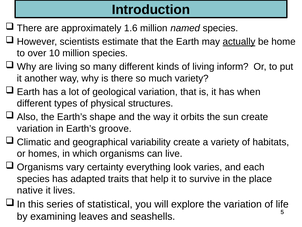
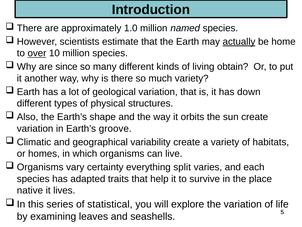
1.6: 1.6 -> 1.0 (131, 28)
over underline: none -> present (37, 53)
are living: living -> since (66, 67)
inform: inform -> obtain (233, 67)
when: when -> down (249, 92)
look: look -> split (182, 167)
